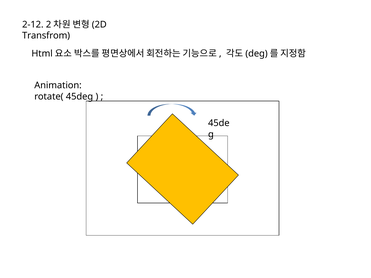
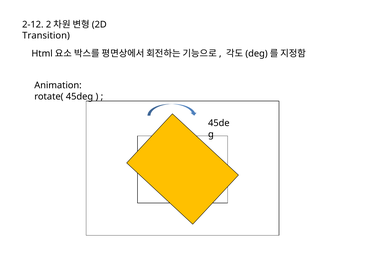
Transfrom: Transfrom -> Transition (46, 36)
